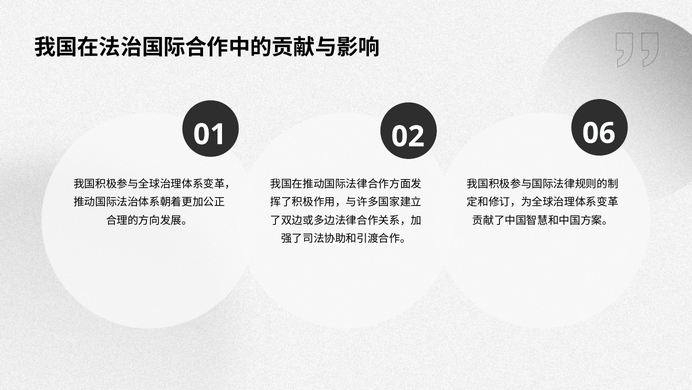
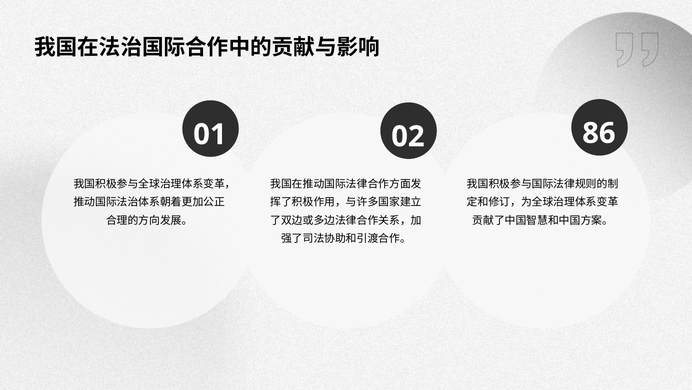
06: 06 -> 86 (599, 133)
